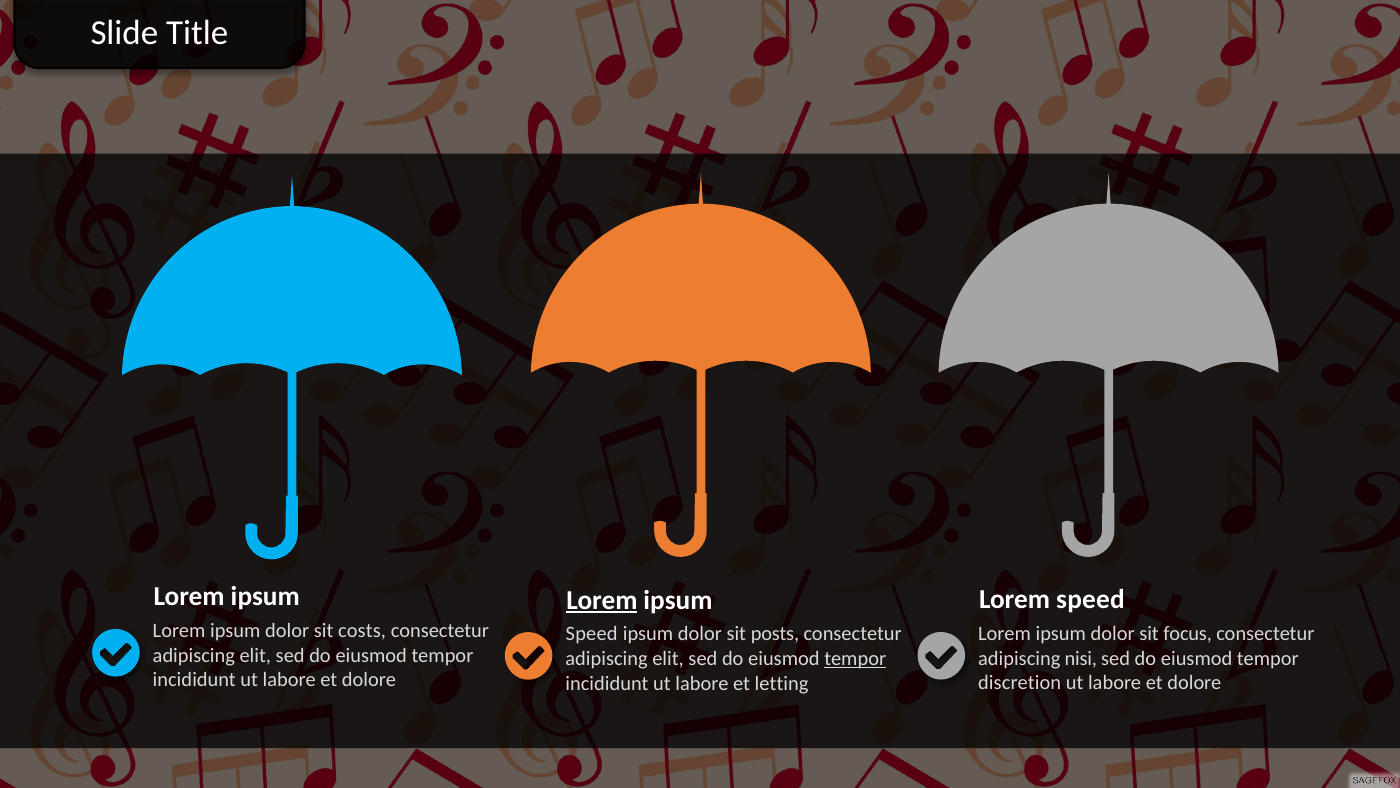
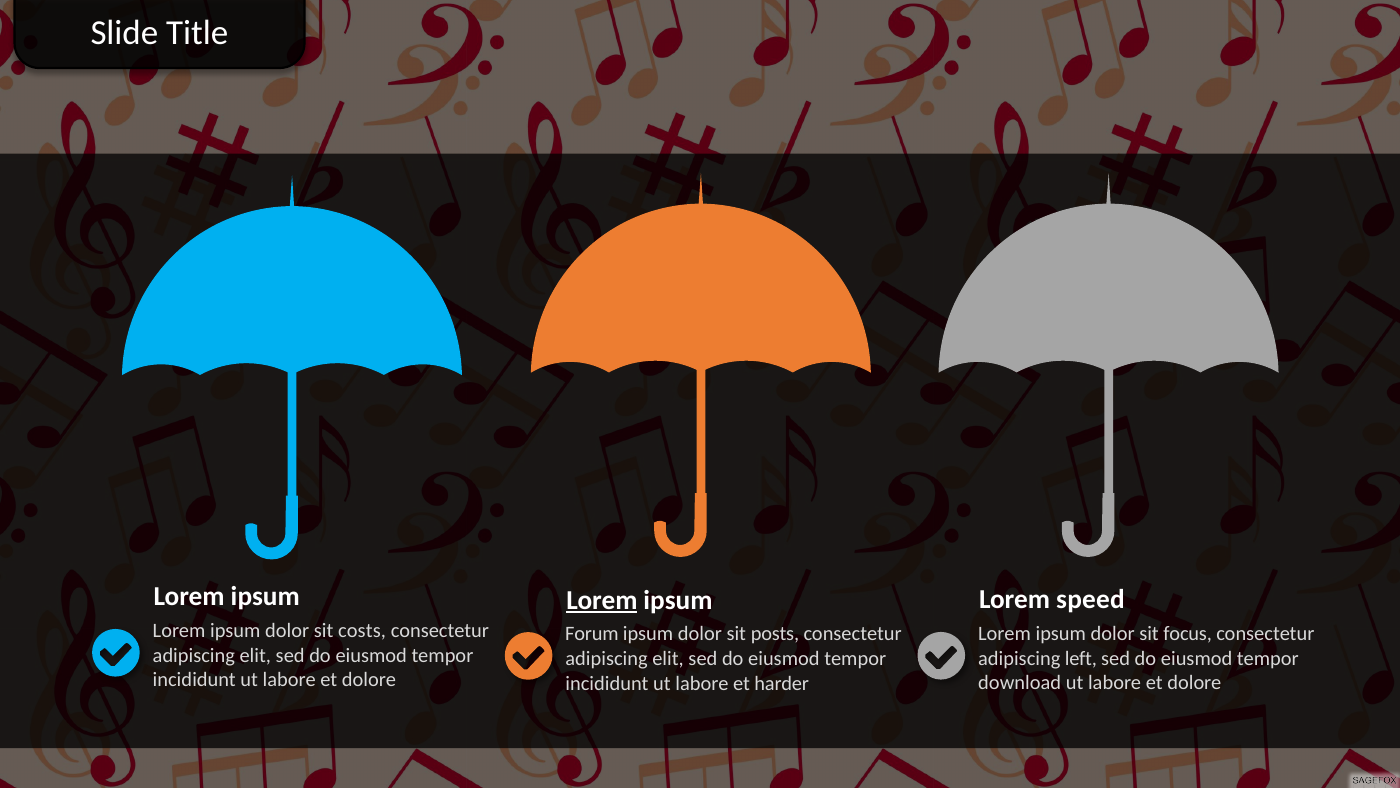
Speed: Speed -> Forum (592, 634)
nisi: nisi -> left (1081, 658)
tempor underline: present -> none (855, 658)
discretion: discretion -> download (1020, 683)
letting: letting -> harder (782, 683)
